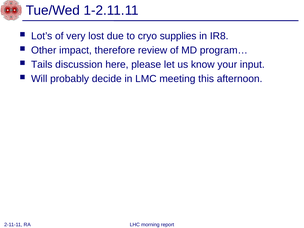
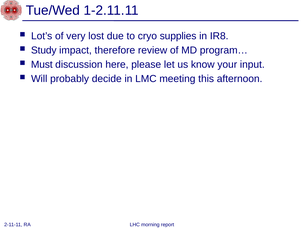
Other: Other -> Study (44, 50)
Tails: Tails -> Must (42, 64)
